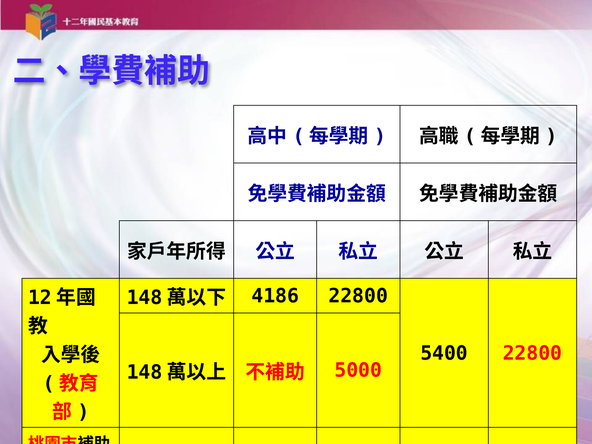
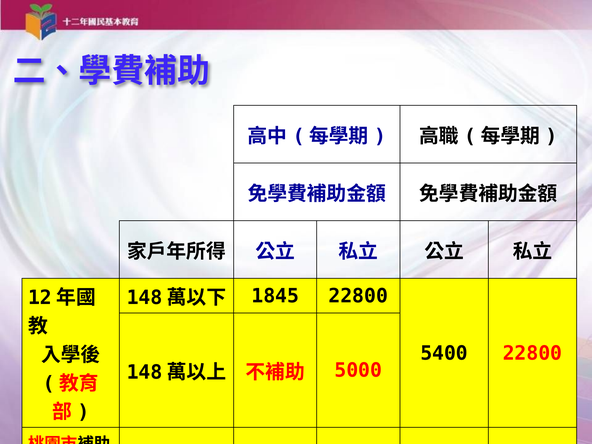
4186: 4186 -> 1845 (275, 296)
